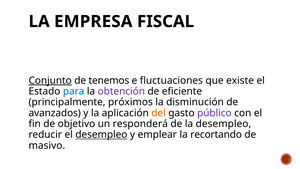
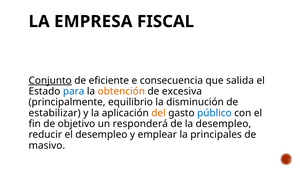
tenemos: tenemos -> eficiente (109, 80)
fluctuaciones: fluctuaciones -> consecuencia (171, 80)
existe: existe -> salida (240, 80)
obtención colour: purple -> orange (121, 91)
eficiente: eficiente -> excesiva (182, 91)
próximos: próximos -> equilibrio (130, 102)
avanzados: avanzados -> estabilizar (55, 113)
público colour: purple -> blue (214, 113)
desempleo underline: present -> none (101, 134)
recortando: recortando -> principales (216, 134)
